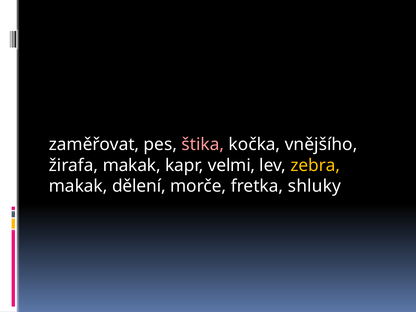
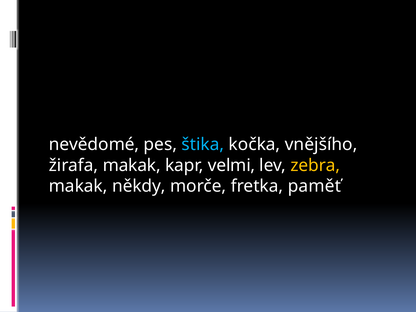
zaměřovat: zaměřovat -> nevědomé (94, 144)
štika colour: pink -> light blue (203, 144)
dělení: dělení -> někdy (139, 186)
shluky: shluky -> paměť (314, 186)
